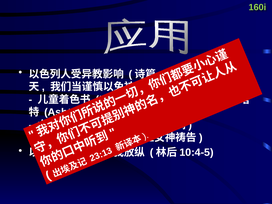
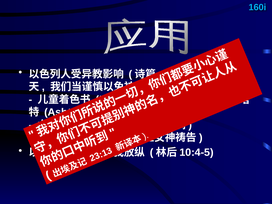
160i colour: light green -> light blue (257, 7)
